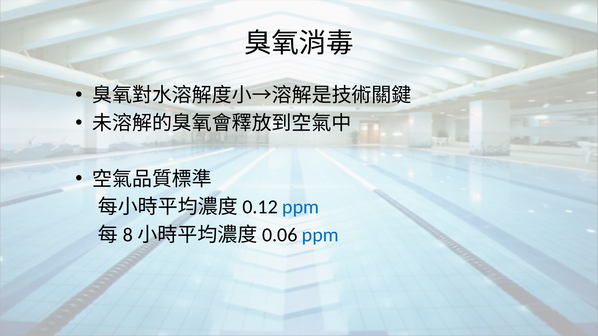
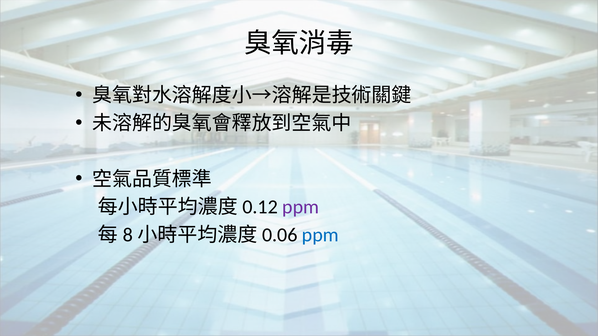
ppm colour: blue -> purple (301, 207)
